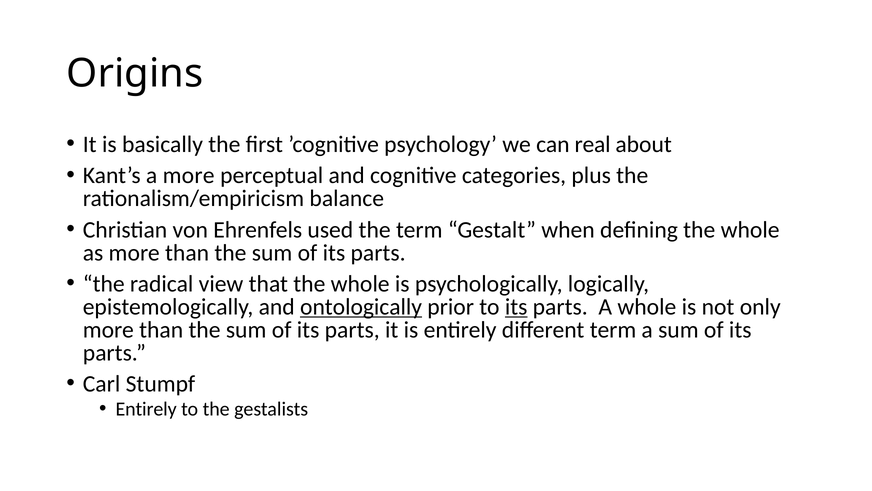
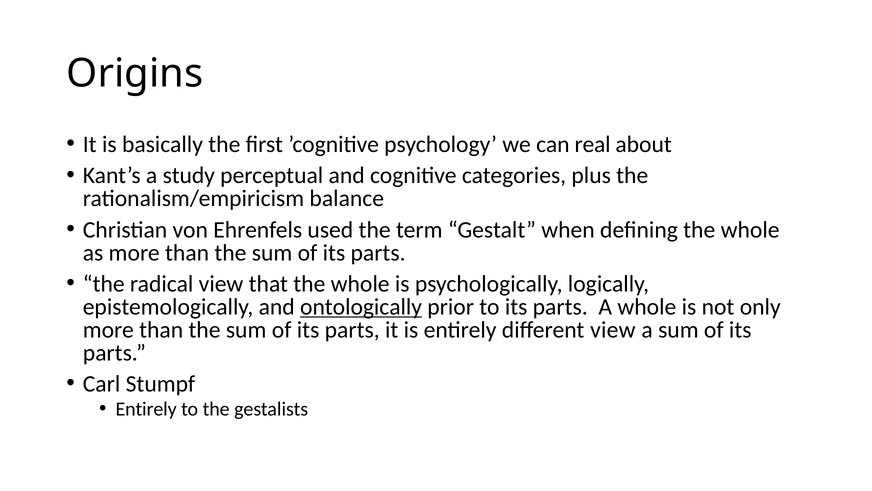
a more: more -> study (189, 176)
its underline: present -> none (516, 307)
different term: term -> view (613, 329)
